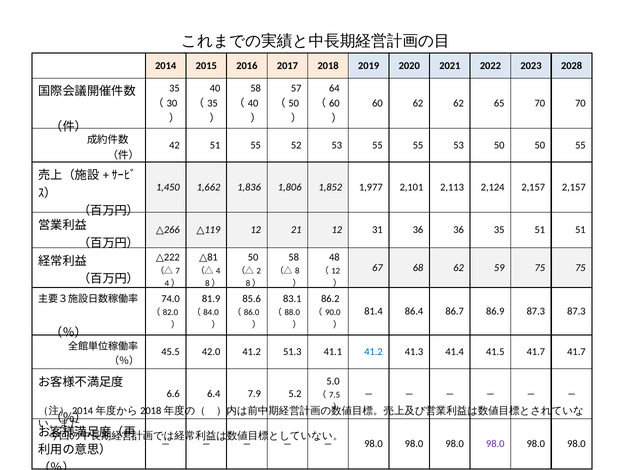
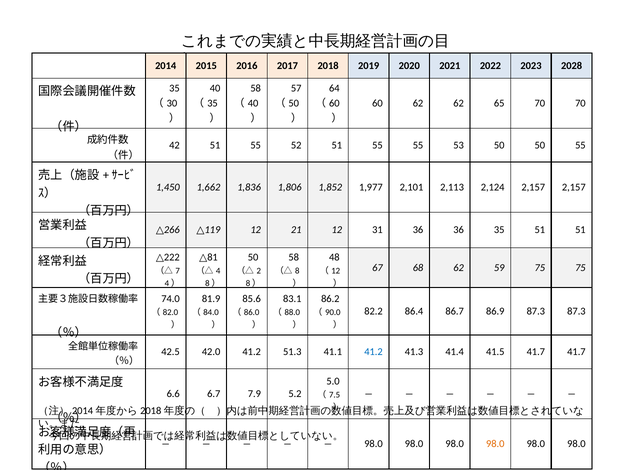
52 53: 53 -> 51 (337, 145)
81.4: 81.4 -> 82.2 (373, 311)
45.5: 45.5 -> 42.5 (171, 352)
6.4: 6.4 -> 6.7 (214, 393)
98.0 colour: purple -> orange (495, 444)
